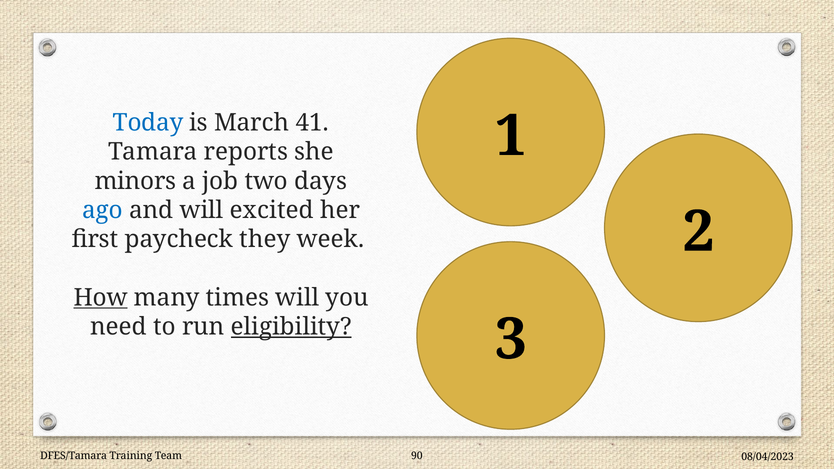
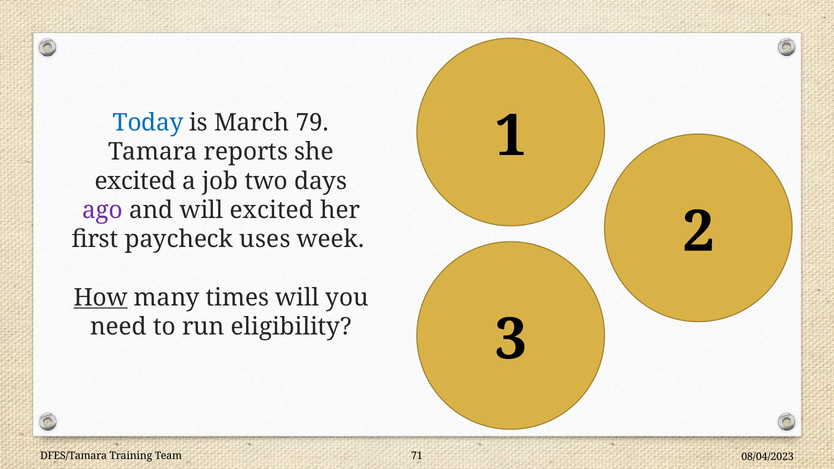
41: 41 -> 79 (312, 123)
minors: minors -> excited (135, 181)
ago colour: blue -> purple (102, 210)
they: they -> uses (265, 239)
eligibility underline: present -> none (291, 327)
90: 90 -> 71 (417, 456)
